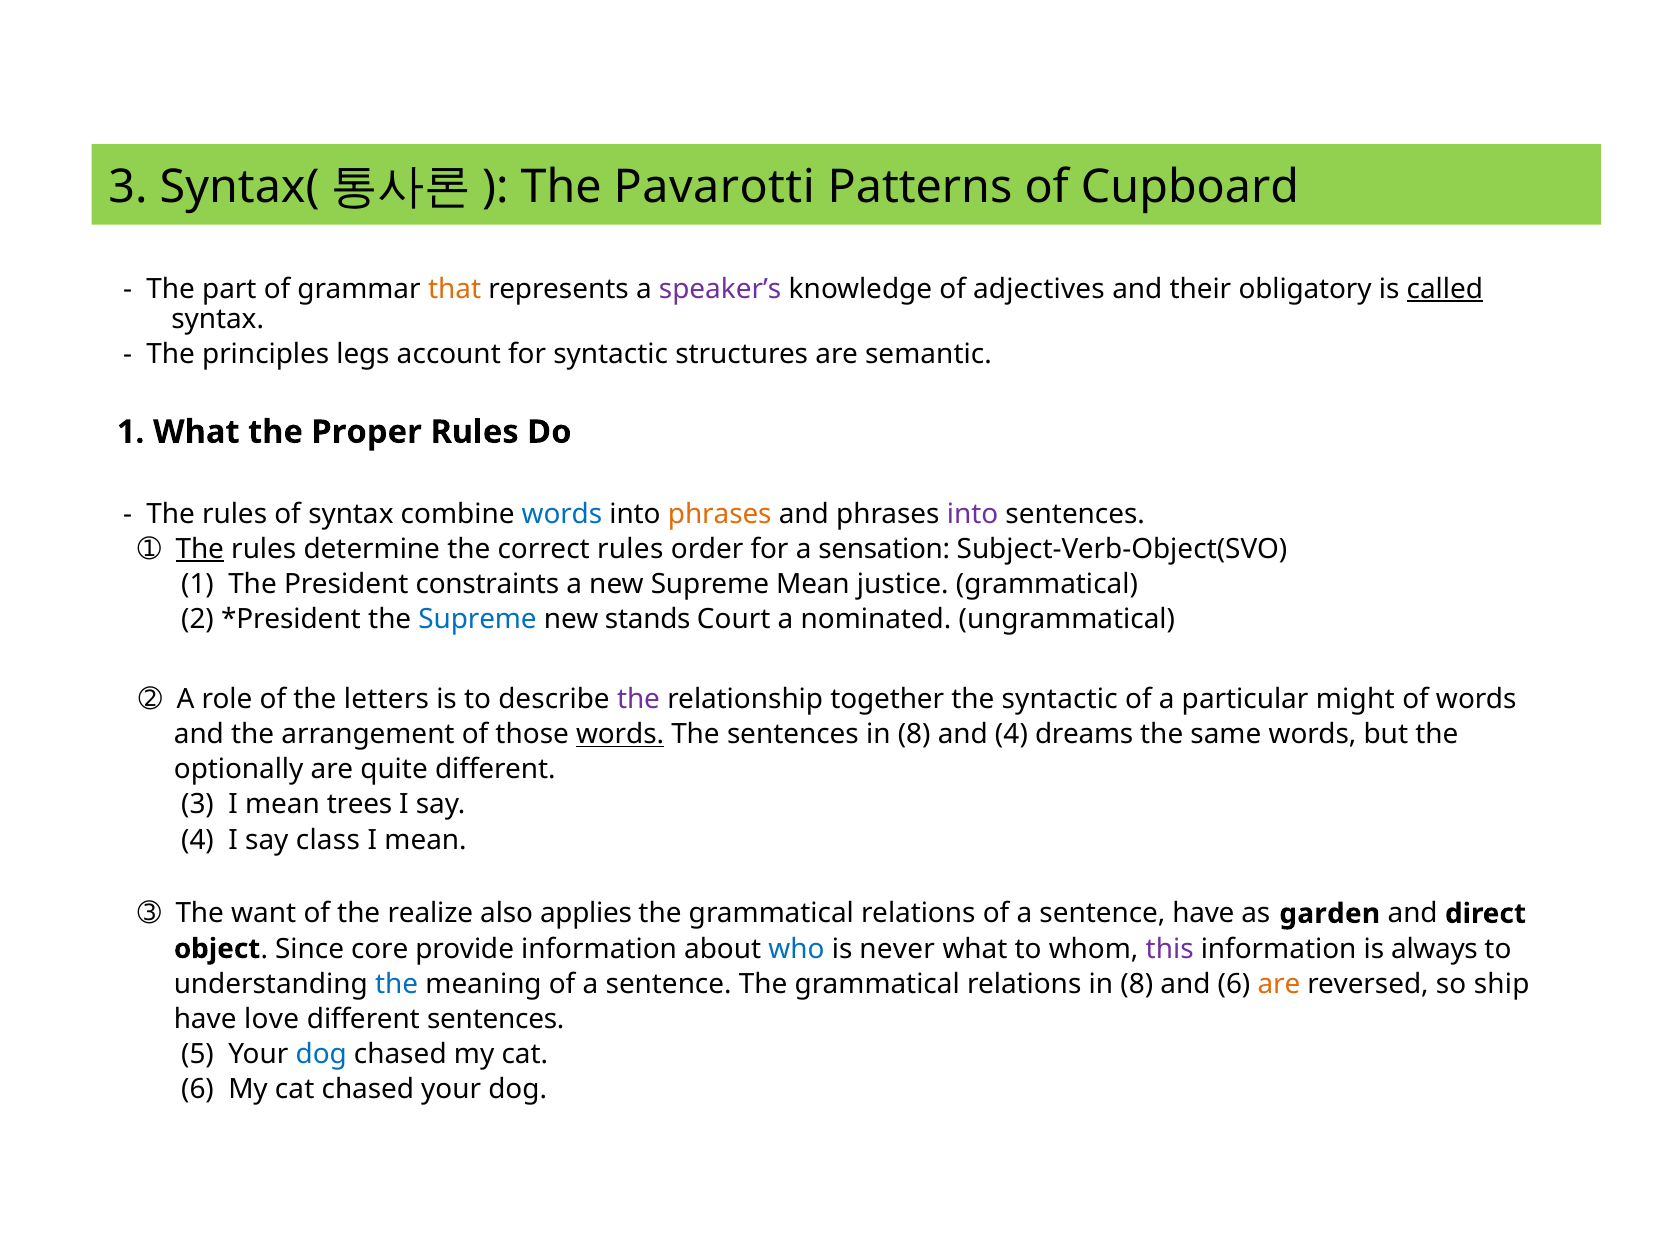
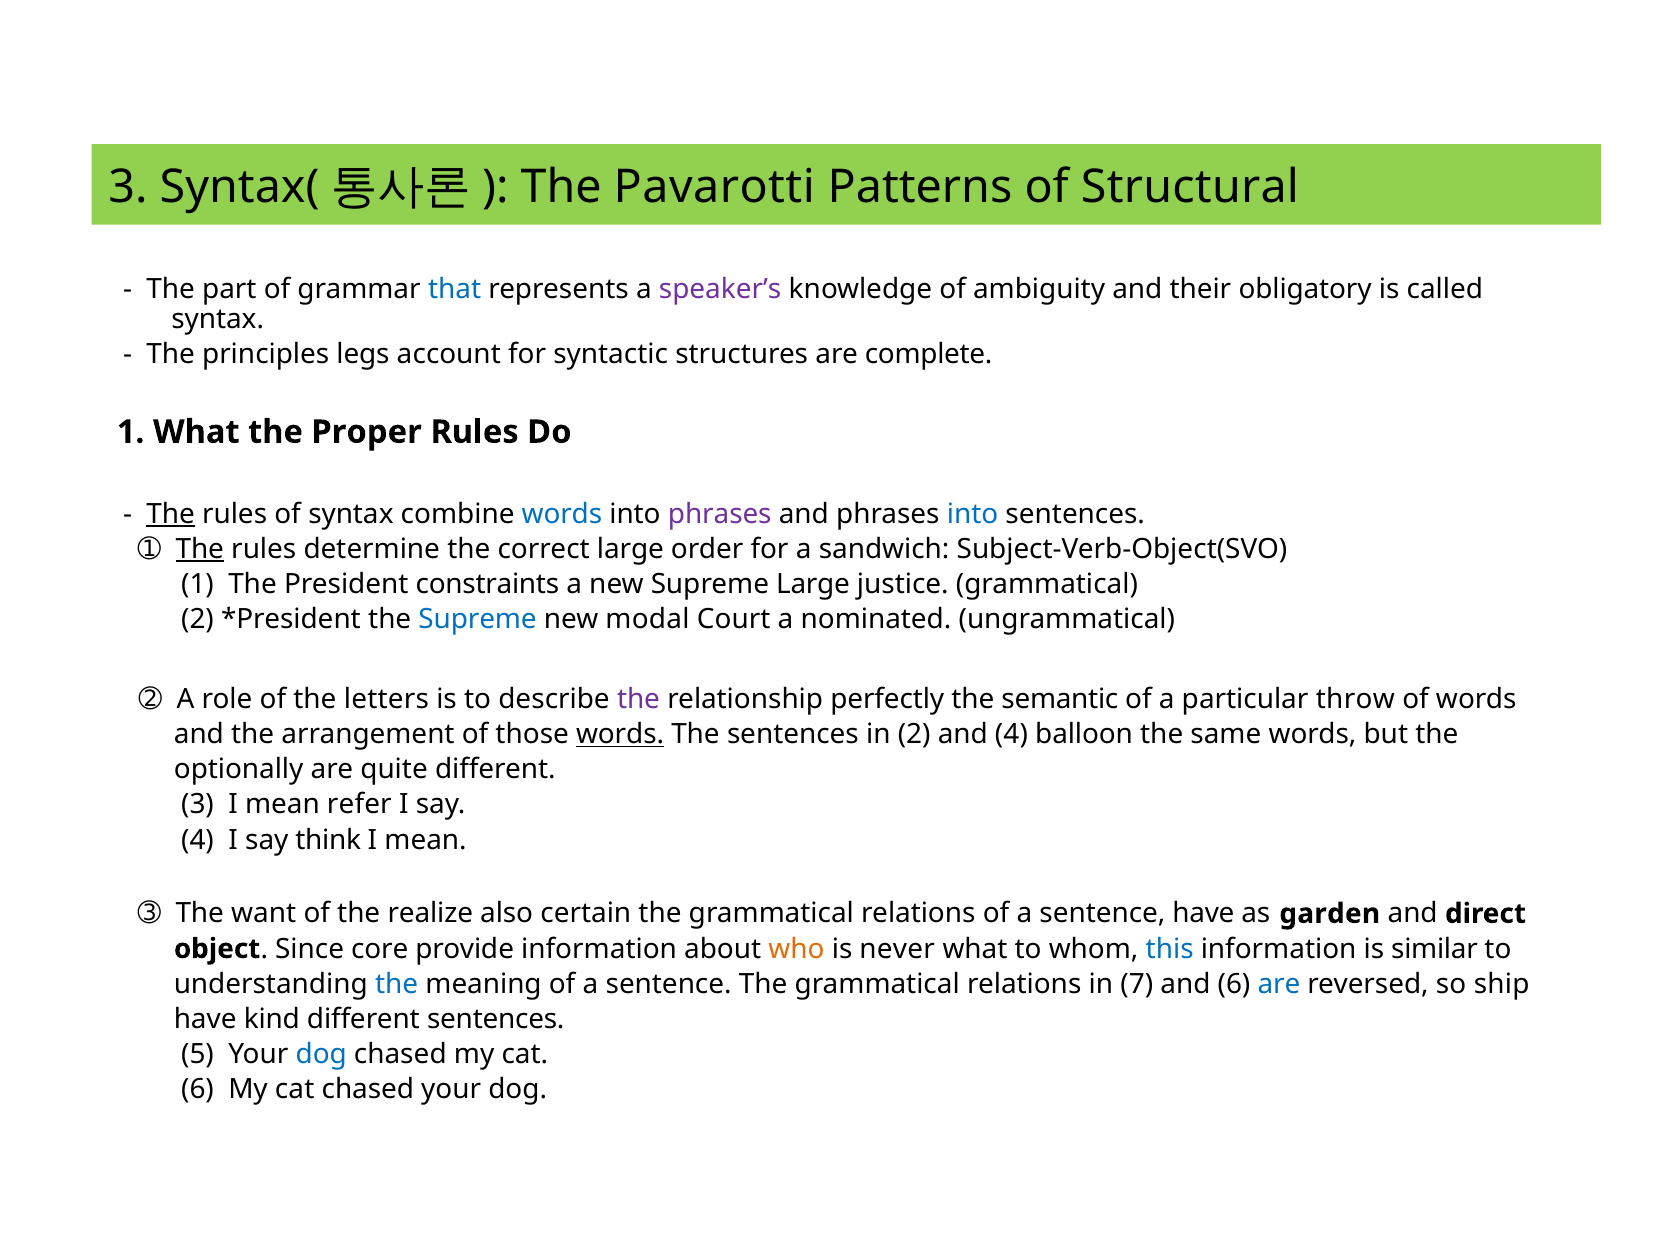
Cupboard: Cupboard -> Structural (1190, 188)
that colour: orange -> blue (455, 289)
adjectives: adjectives -> ambiguity (1039, 289)
called underline: present -> none (1445, 289)
semantic: semantic -> complete (929, 355)
The underline: none -> present (171, 514)
phrases colour: orange -> purple (720, 514)
into colour: purple -> blue (973, 514)
correct rules: rules -> large (630, 550)
sensation: sensation -> sandwich (884, 550)
Supreme Mean: Mean -> Large (813, 585)
stands: stands -> modal (647, 620)
together: together -> perfectly (887, 699)
the syntactic: syntactic -> semantic (1060, 699)
might: might -> throw (1355, 699)
sentences in 8: 8 -> 2 (914, 735)
dreams: dreams -> balloon (1084, 735)
trees: trees -> refer (359, 805)
class: class -> think (328, 840)
applies: applies -> certain (586, 914)
who colour: blue -> orange (796, 949)
this colour: purple -> blue (1170, 949)
always: always -> similar (1434, 949)
relations in 8: 8 -> 7 (1137, 985)
are colour: orange -> blue (1279, 985)
love: love -> kind (272, 1020)
